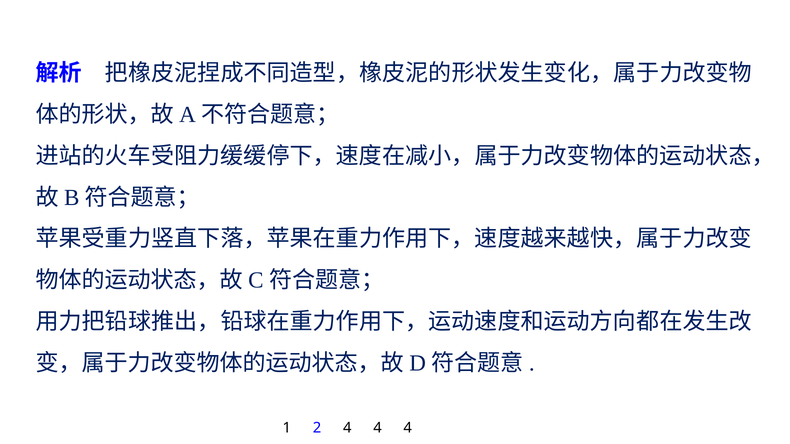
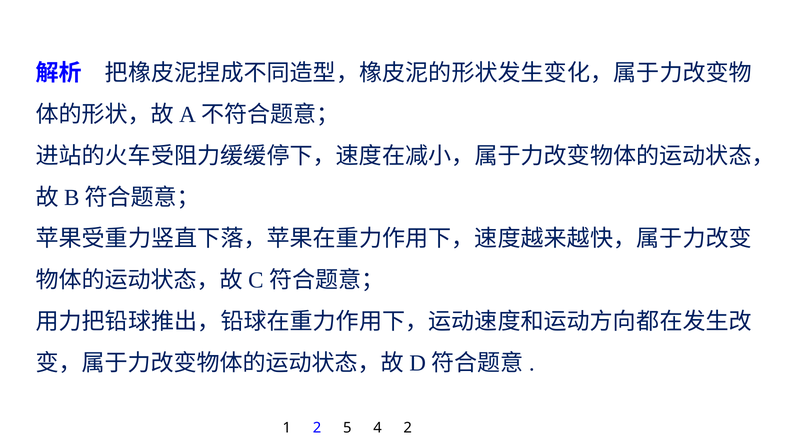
2 4: 4 -> 5 (347, 429)
4: 4 -> 2 (408, 429)
